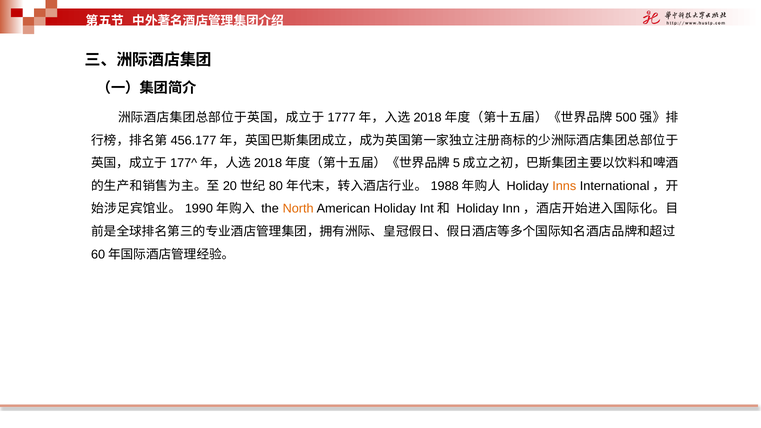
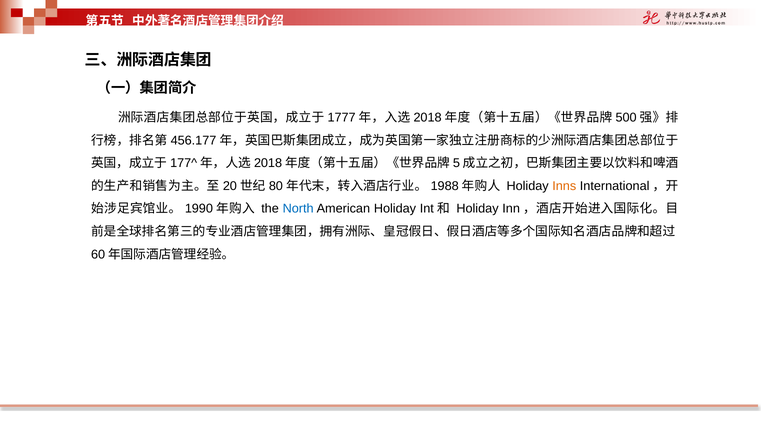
North colour: orange -> blue (298, 209)
